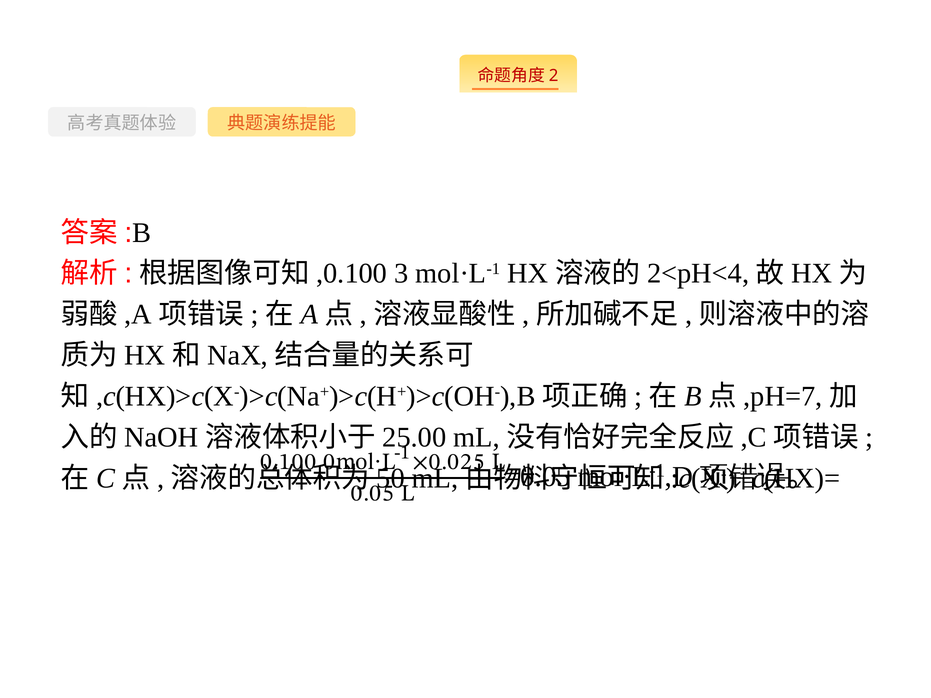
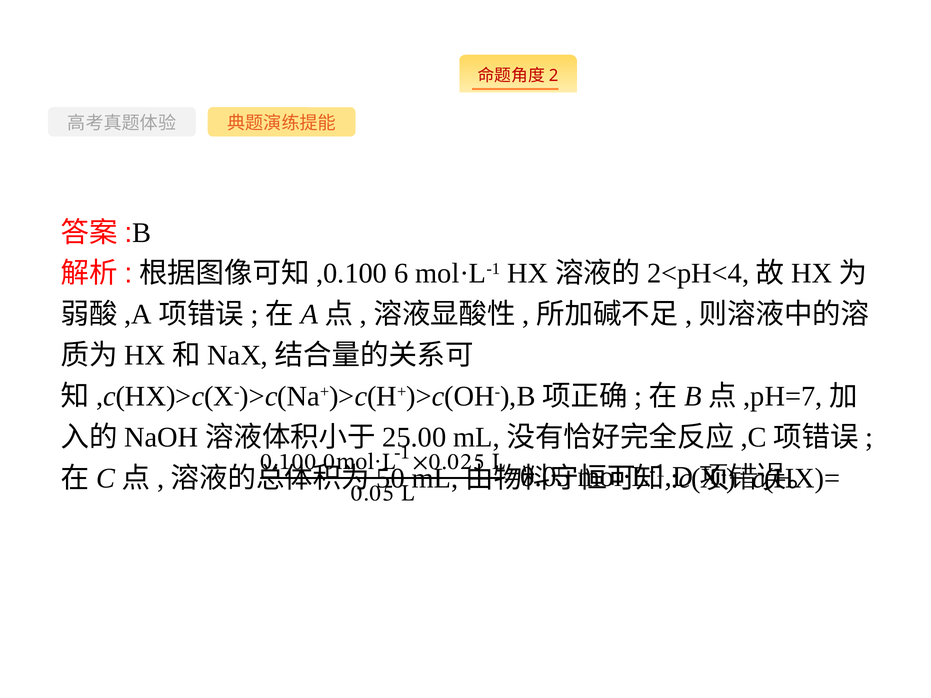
3: 3 -> 6 (401, 274)
